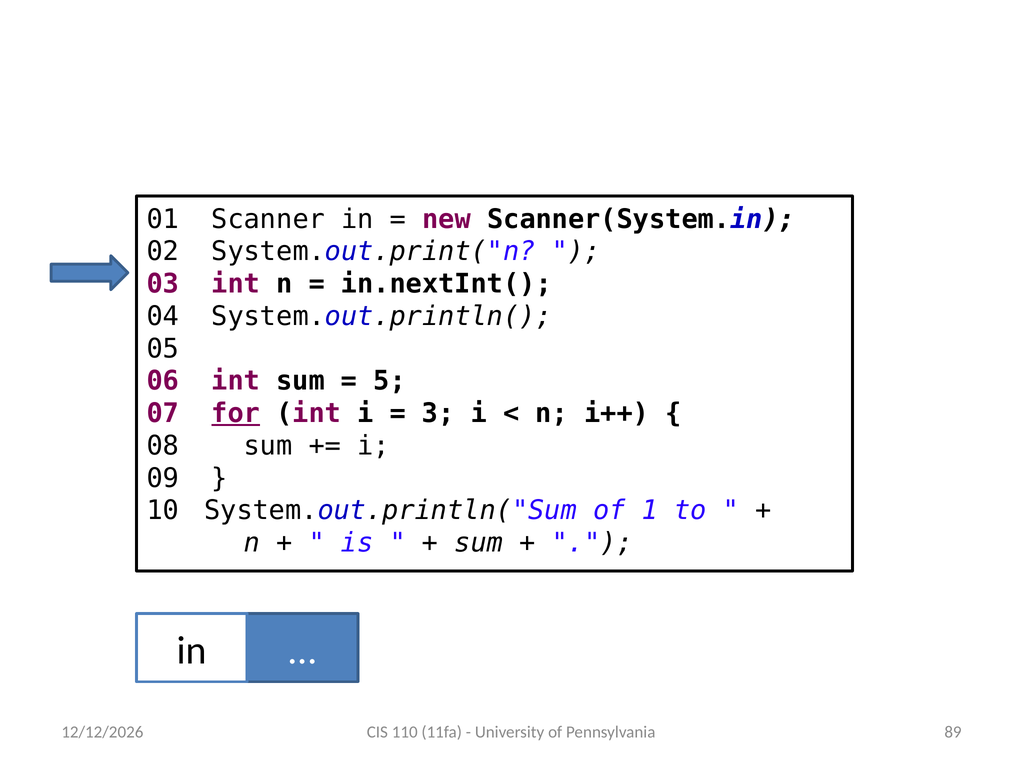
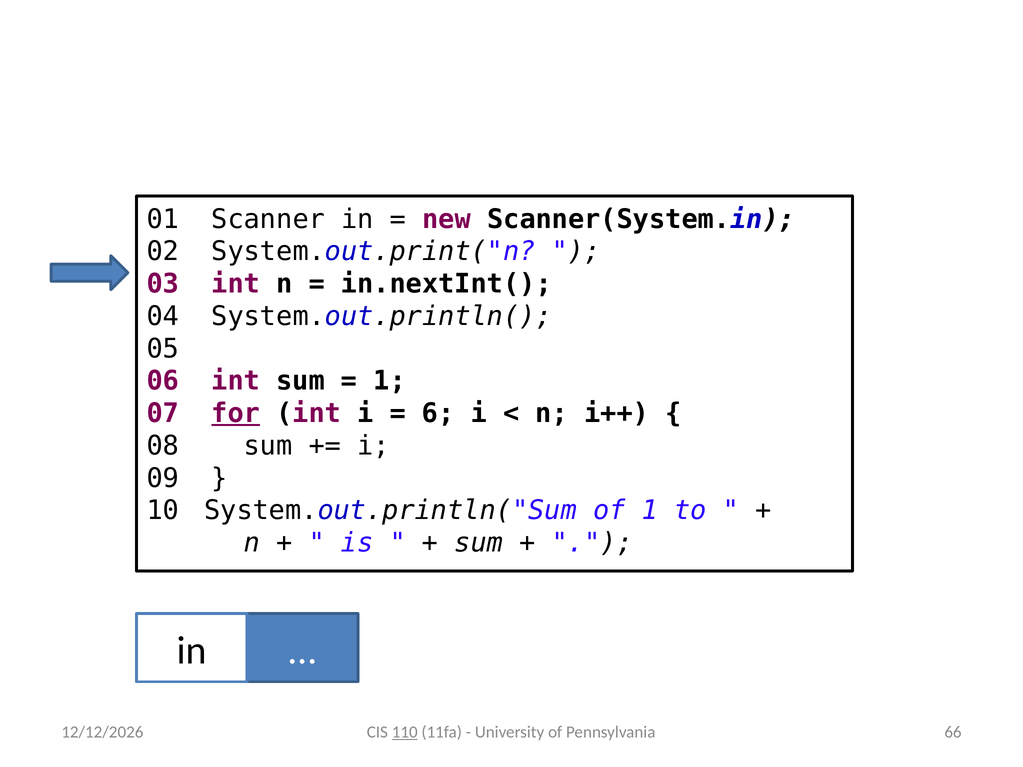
5: 5 -> 1 (390, 381)
3: 3 -> 6 (438, 414)
110 underline: none -> present (405, 733)
89: 89 -> 66 (953, 733)
